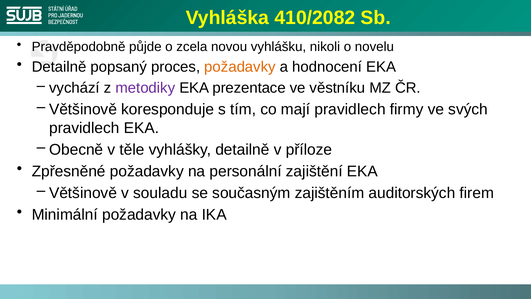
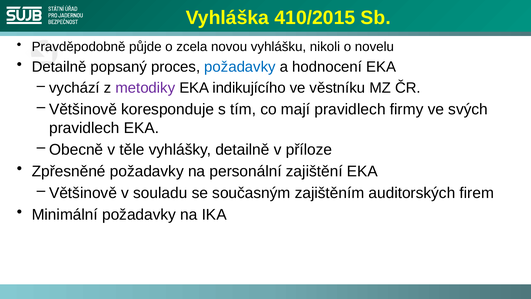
410/2082: 410/2082 -> 410/2015 (315, 18)
požadavky colour: orange -> blue (240, 67)
prezentace: prezentace -> indikujícího (249, 88)
